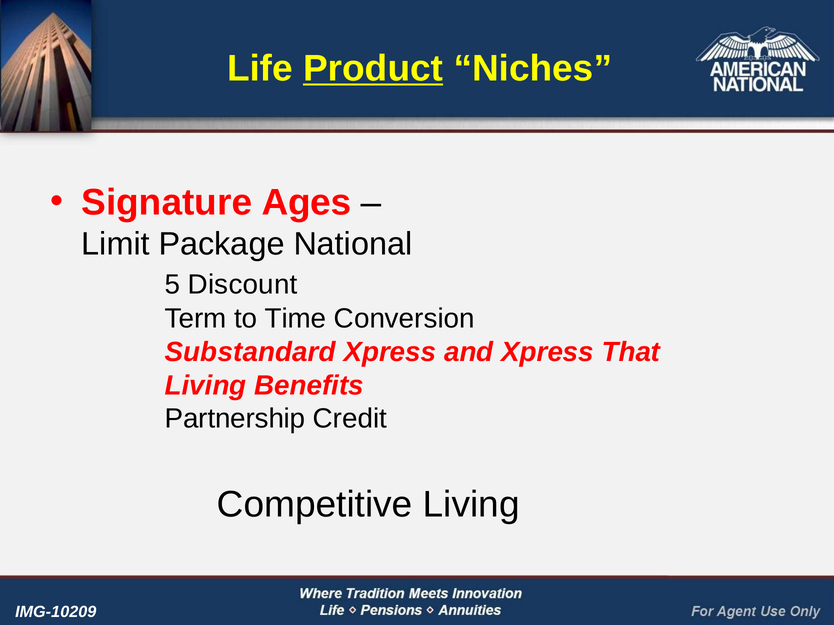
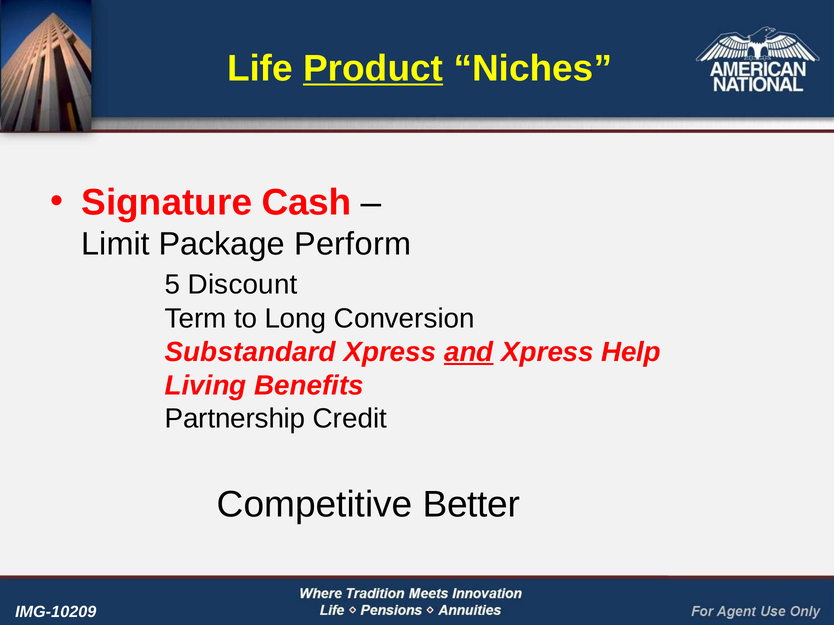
Ages: Ages -> Cash (307, 203)
National: National -> Perform (353, 244)
Time: Time -> Long (295, 319)
and underline: none -> present (469, 352)
That: That -> Help (631, 352)
Competitive Living: Living -> Better (471, 505)
